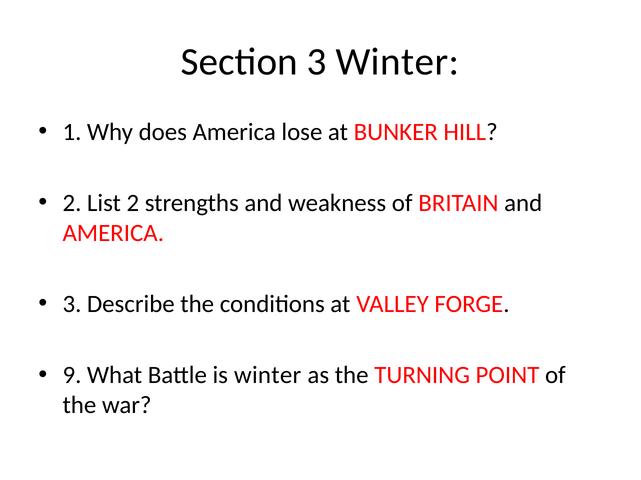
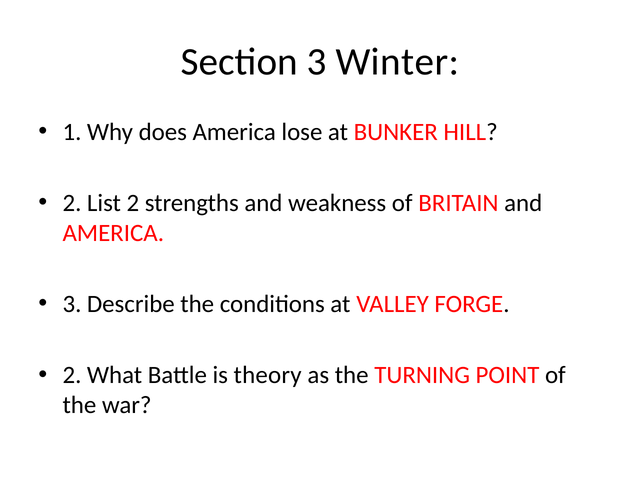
9: 9 -> 2 (72, 376)
is winter: winter -> theory (268, 376)
